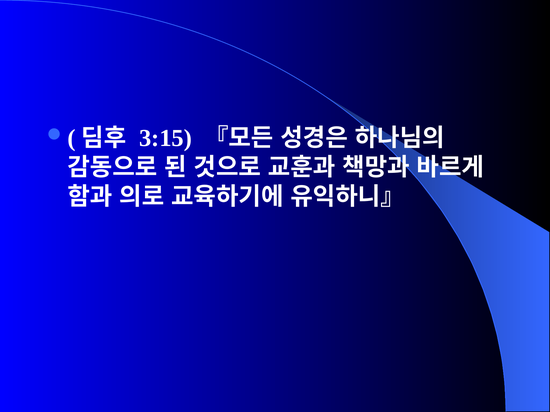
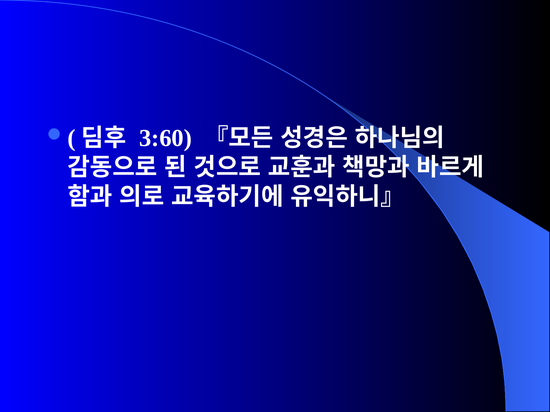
3:15: 3:15 -> 3:60 (166, 138)
